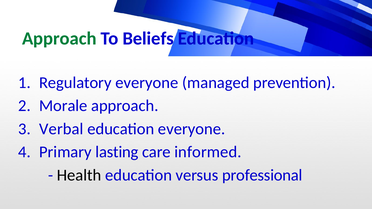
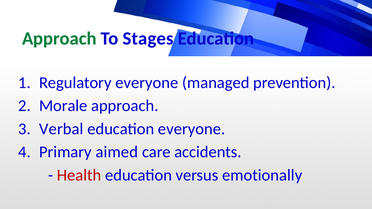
Beliefs: Beliefs -> Stages (148, 39)
lasting: lasting -> aimed (117, 152)
informed: informed -> accidents (208, 152)
Health colour: black -> red (79, 175)
professional: professional -> emotionally (262, 175)
